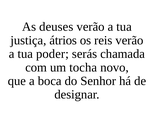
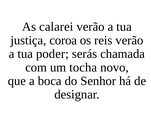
deuses: deuses -> calarei (56, 27)
átrios: átrios -> coroa (63, 40)
